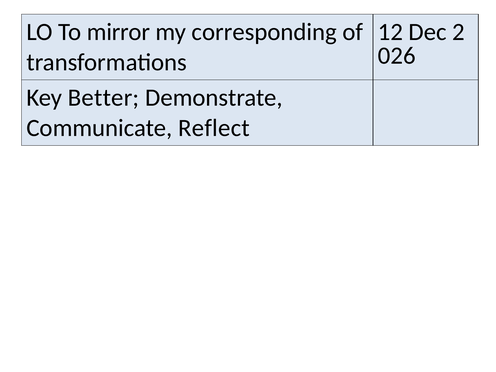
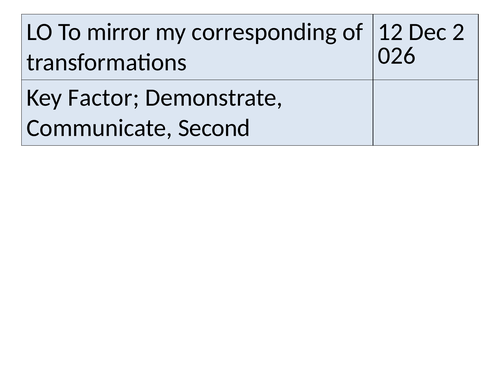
Better: Better -> Factor (104, 98)
Reflect: Reflect -> Second (214, 128)
